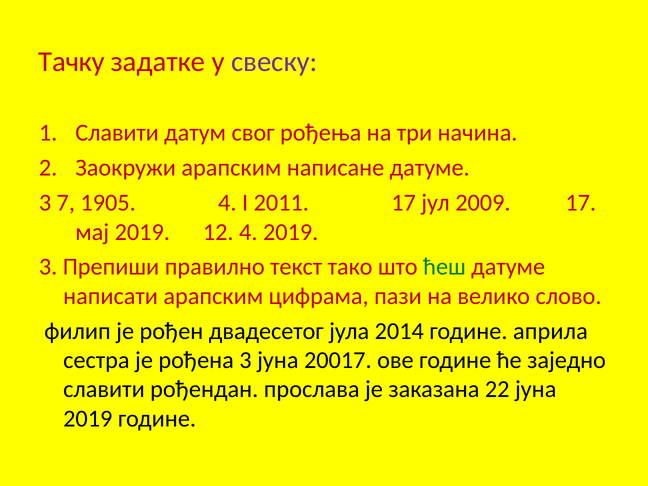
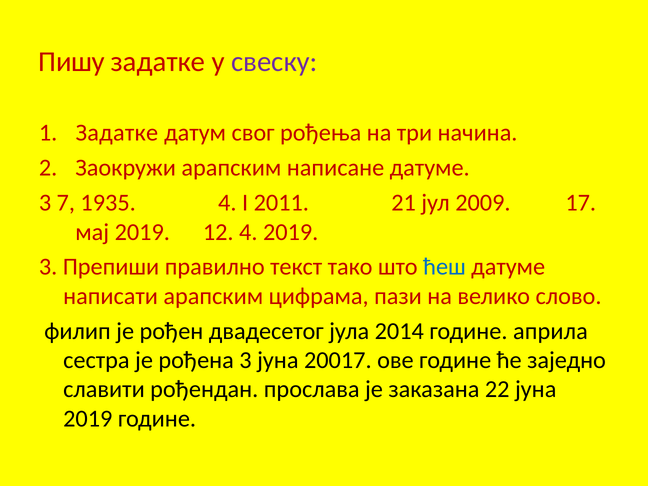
Тачку: Тачку -> Пишу (72, 62)
Славити: Славити -> Задатке (117, 133)
1905: 1905 -> 1935 (108, 203)
2011 17: 17 -> 21 (404, 203)
ћеш colour: green -> blue (444, 267)
